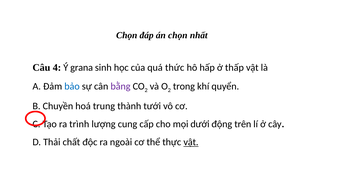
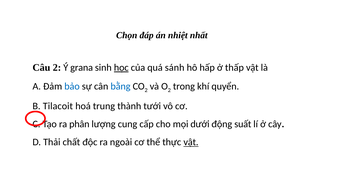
án chọn: chọn -> nhiệt (178, 35)
Câu 4: 4 -> 2 (57, 68)
học underline: none -> present (121, 68)
thức: thức -> sánh (175, 68)
bằng colour: purple -> blue (121, 86)
Chuyền: Chuyền -> Tilacoit (58, 106)
trình: trình -> phân (79, 124)
trên: trên -> suất (243, 124)
